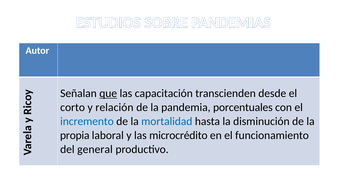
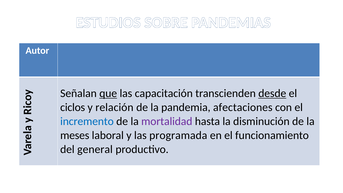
desde underline: none -> present (272, 93)
corto: corto -> ciclos (73, 107)
porcentuales: porcentuales -> afectaciones (243, 107)
mortalidad colour: blue -> purple (167, 121)
propia: propia -> meses (75, 135)
microcrédito: microcrédito -> programada (178, 135)
